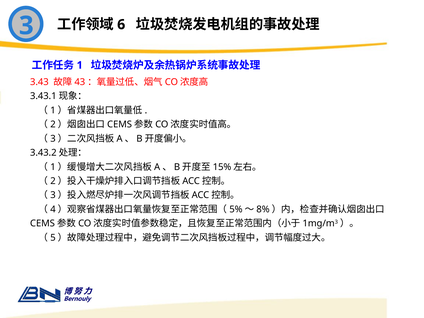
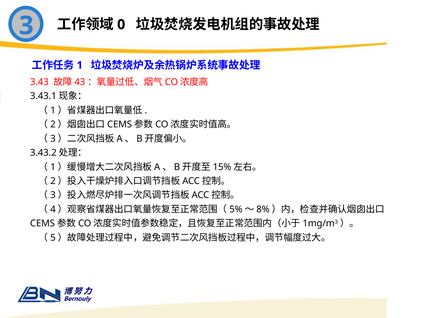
6: 6 -> 0 (121, 25)
